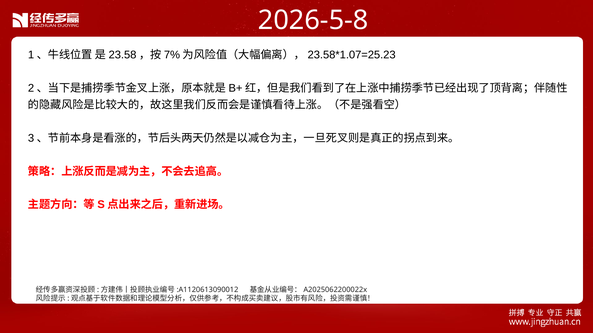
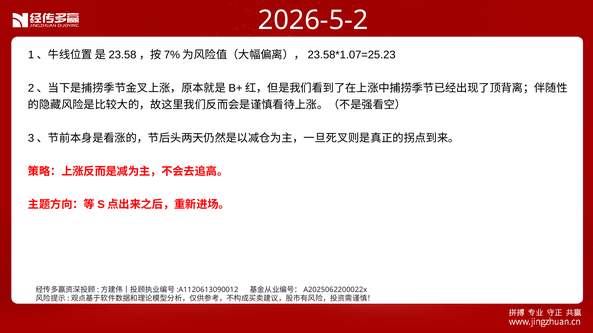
2026-5-8: 2026-5-8 -> 2026-5-2 (313, 20)
